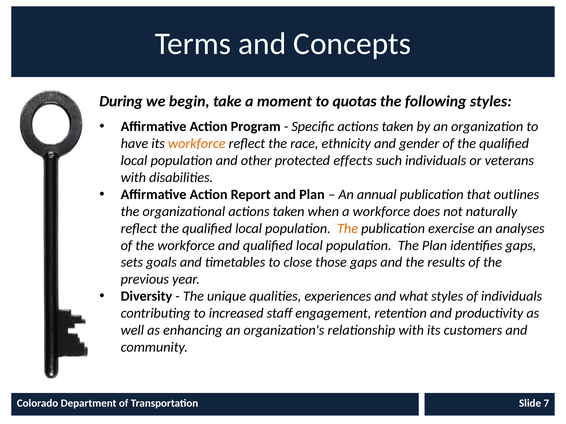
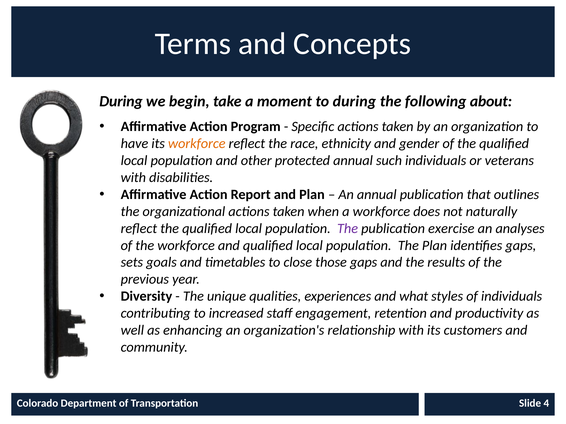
to quotas: quotas -> during (354, 101)
following styles: styles -> about (491, 101)
protected effects: effects -> annual (353, 161)
The colour: orange -> purple (348, 229)
7: 7 -> 4 (546, 404)
